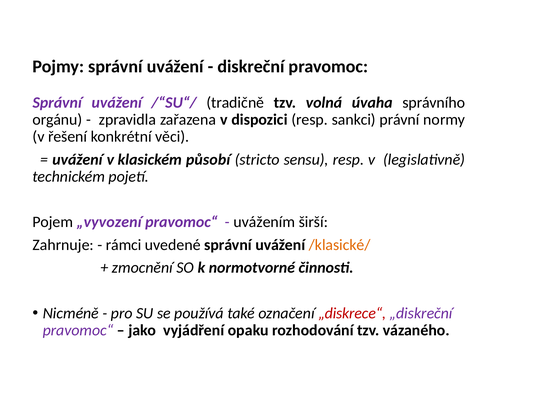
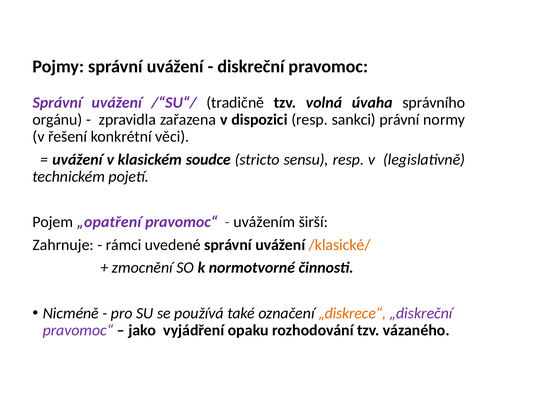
působí: působí -> soudce (208, 160)
„vyvození: „vyvození -> „opatření (109, 222)
„diskrece“ colour: red -> orange (352, 313)
